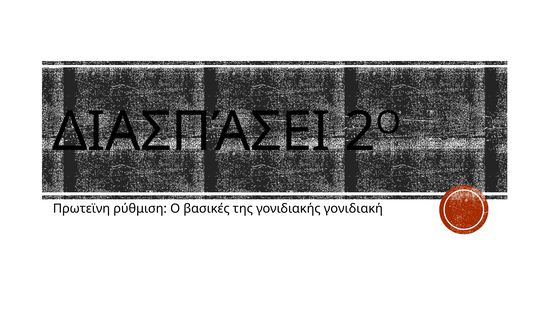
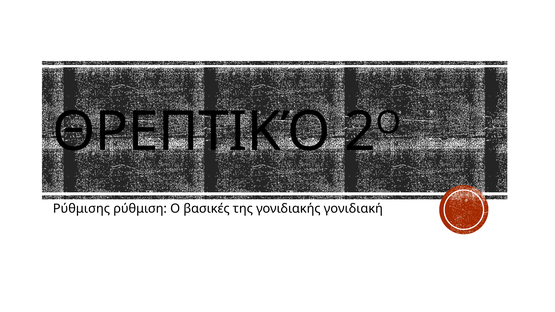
ΔΙΑΣΠΆΣΕΙ: ΔΙΑΣΠΆΣΕΙ -> ΘΡΕΠΤΙΚΌ (191, 132)
Πρωτεϊνη: Πρωτεϊνη -> Ρύθμισης (81, 209)
